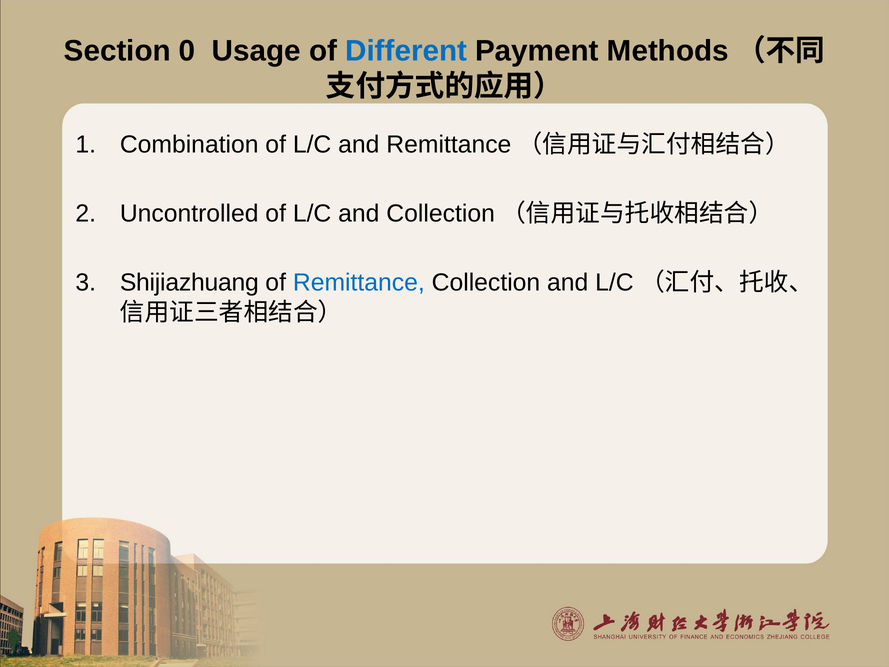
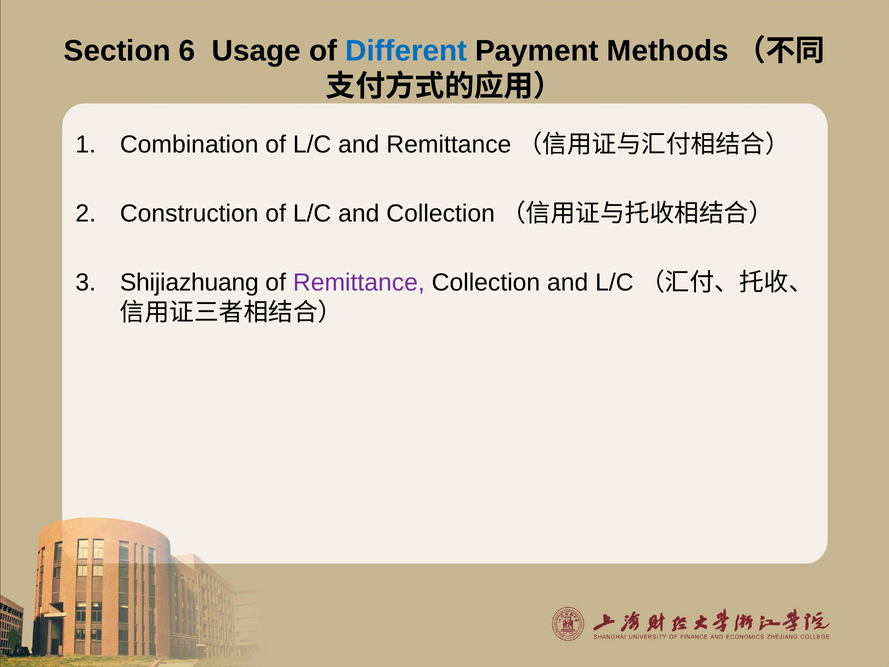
0: 0 -> 6 (187, 51)
Uncontrolled: Uncontrolled -> Construction (189, 213)
Remittance colour: blue -> purple (359, 283)
